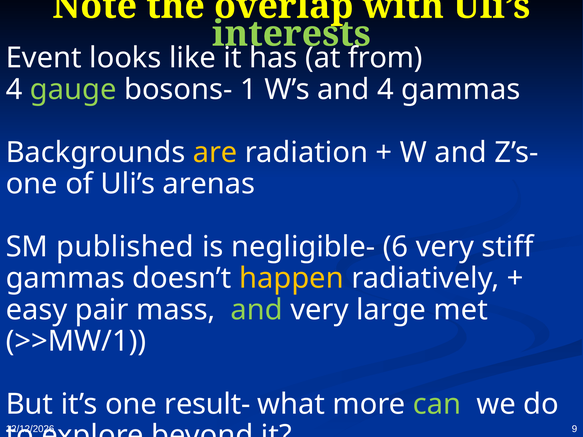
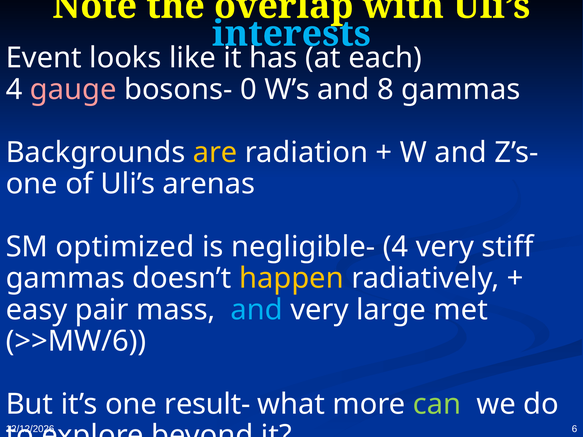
interests colour: light green -> light blue (291, 34)
from: from -> each (385, 58)
gauge colour: light green -> pink (73, 90)
1: 1 -> 0 (248, 90)
and 4: 4 -> 8 (385, 90)
published: published -> optimized (125, 247)
negligible- 6: 6 -> 4 (396, 247)
and colour: light green -> light blue (257, 310)
>>MW/1: >>MW/1 -> >>MW/6 (76, 341)
9: 9 -> 6 (575, 429)
